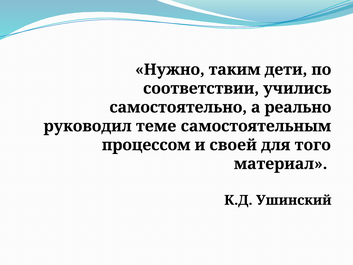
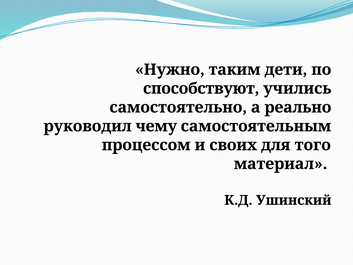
соответствии: соответствии -> способствуют (201, 88)
теме: теме -> чему (156, 126)
своей: своей -> своих (233, 145)
